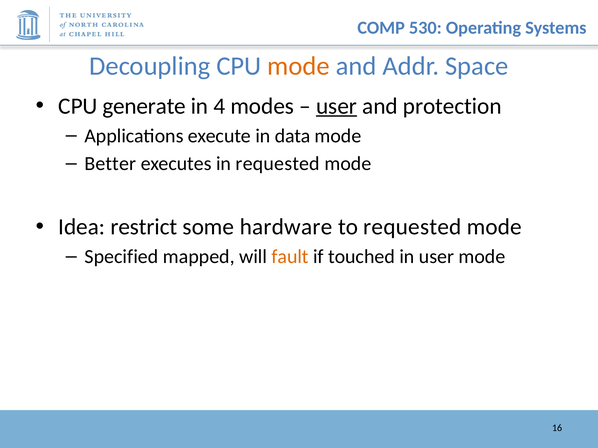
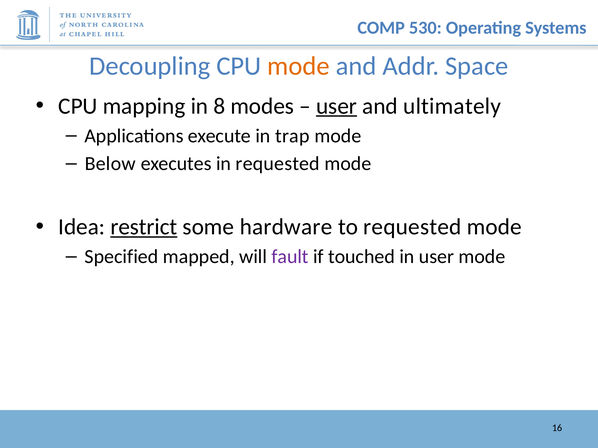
generate: generate -> mapping (144, 106)
4: 4 -> 8 (219, 106)
protection: protection -> ultimately (452, 106)
data: data -> trap (292, 136)
Better: Better -> Below (110, 164)
restrict underline: none -> present (144, 227)
fault colour: orange -> purple (290, 257)
